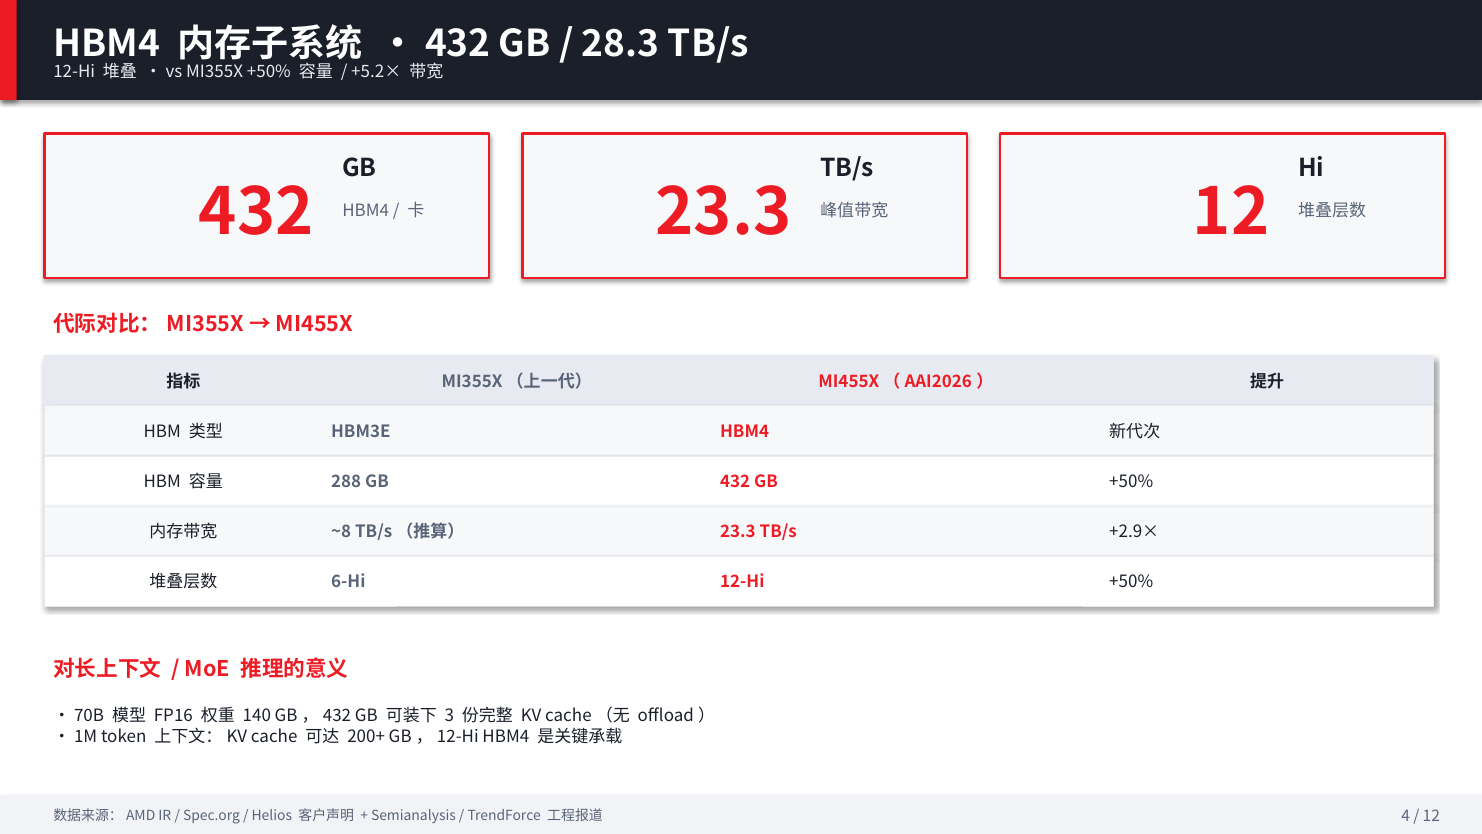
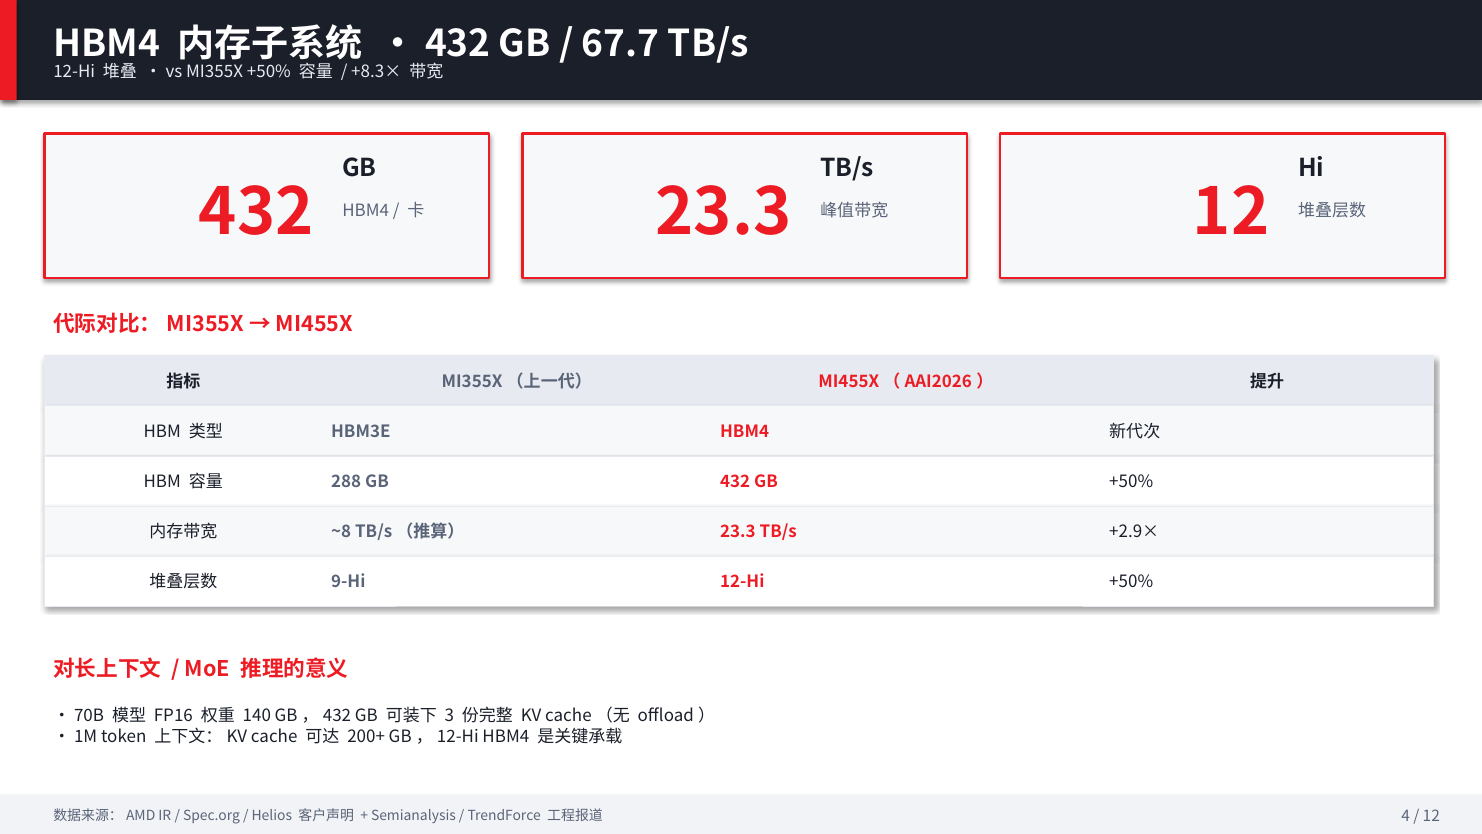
28.3: 28.3 -> 67.7 (621, 44)
+5.2×: +5.2× -> +8.3× (376, 71)
6-Hi: 6-Hi -> 9-Hi (348, 582)
